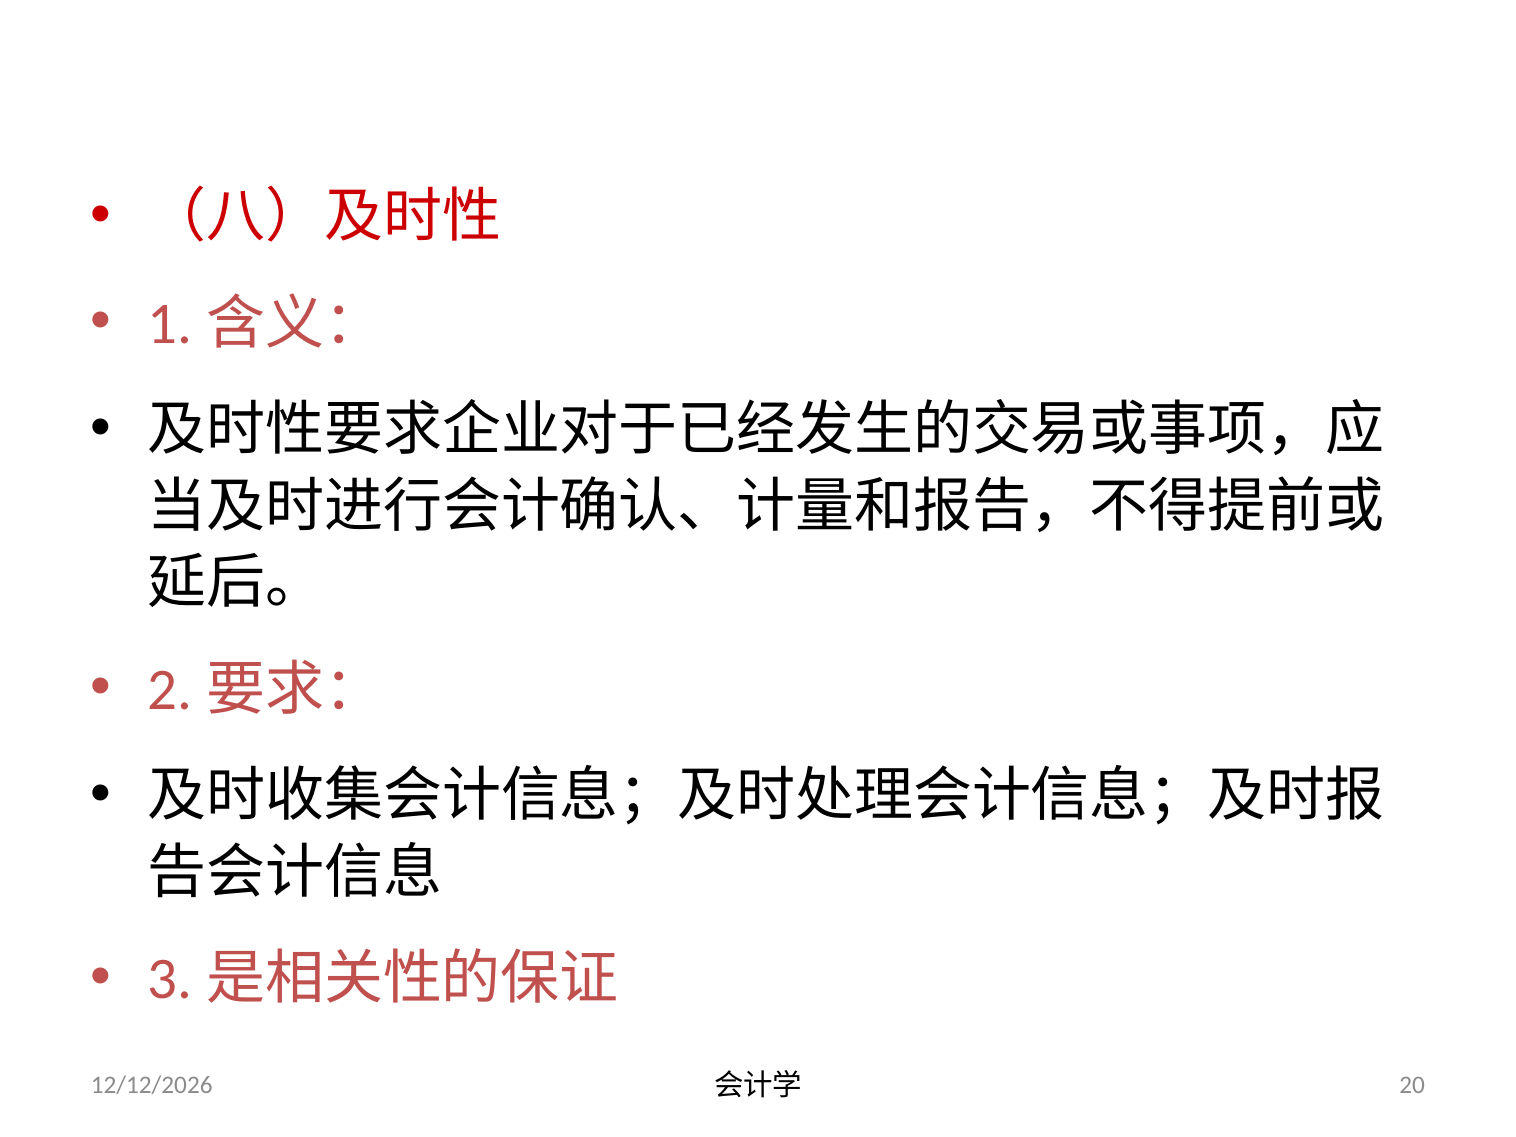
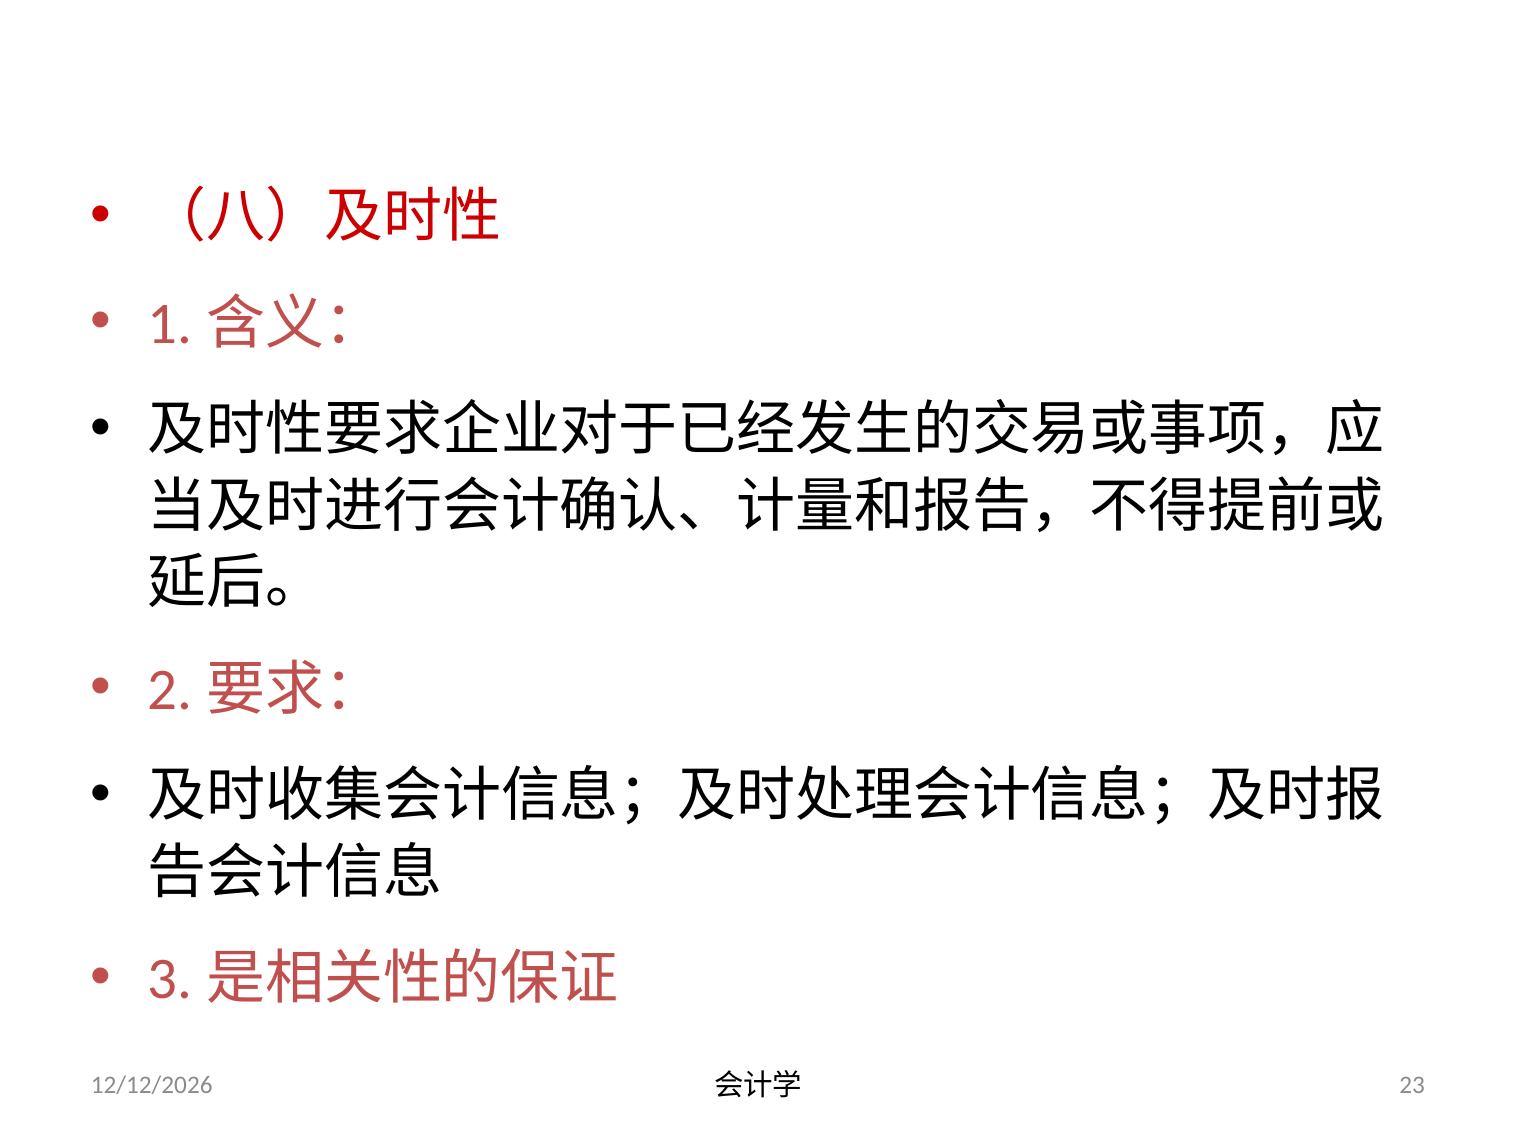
20: 20 -> 23 (1412, 1086)
